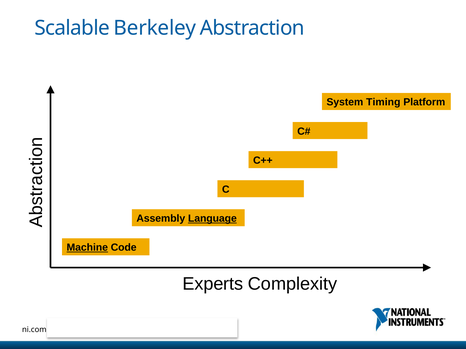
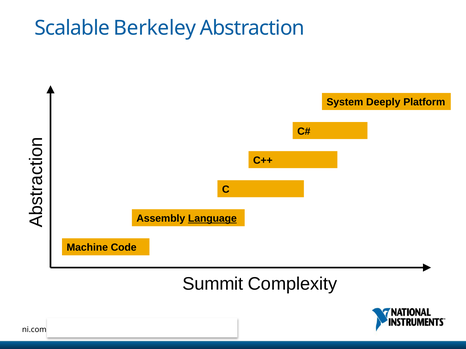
Timing: Timing -> Deeply (383, 102)
Machine underline: present -> none (87, 248)
Experts: Experts -> Summit (213, 284)
